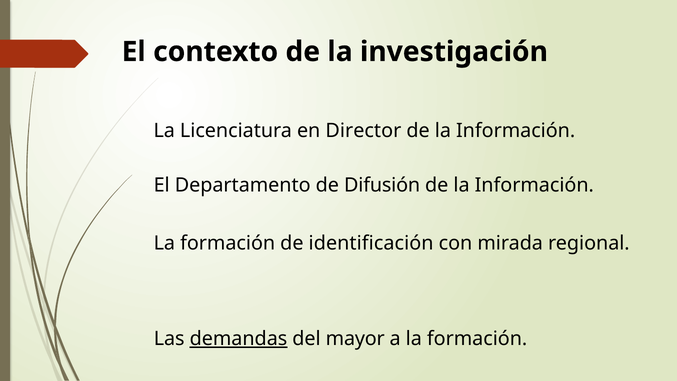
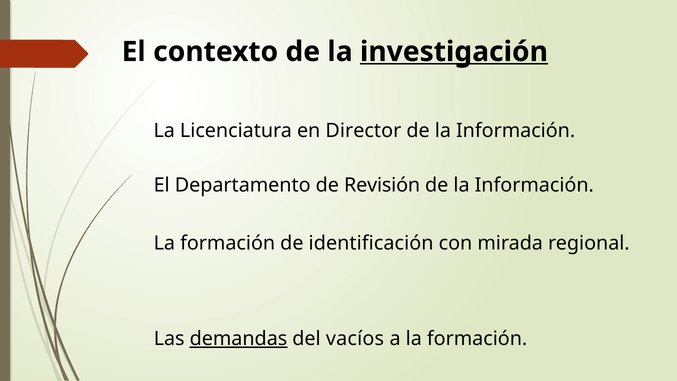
investigación underline: none -> present (454, 52)
Difusión: Difusión -> Revisión (382, 185)
mayor: mayor -> vacíos (355, 339)
